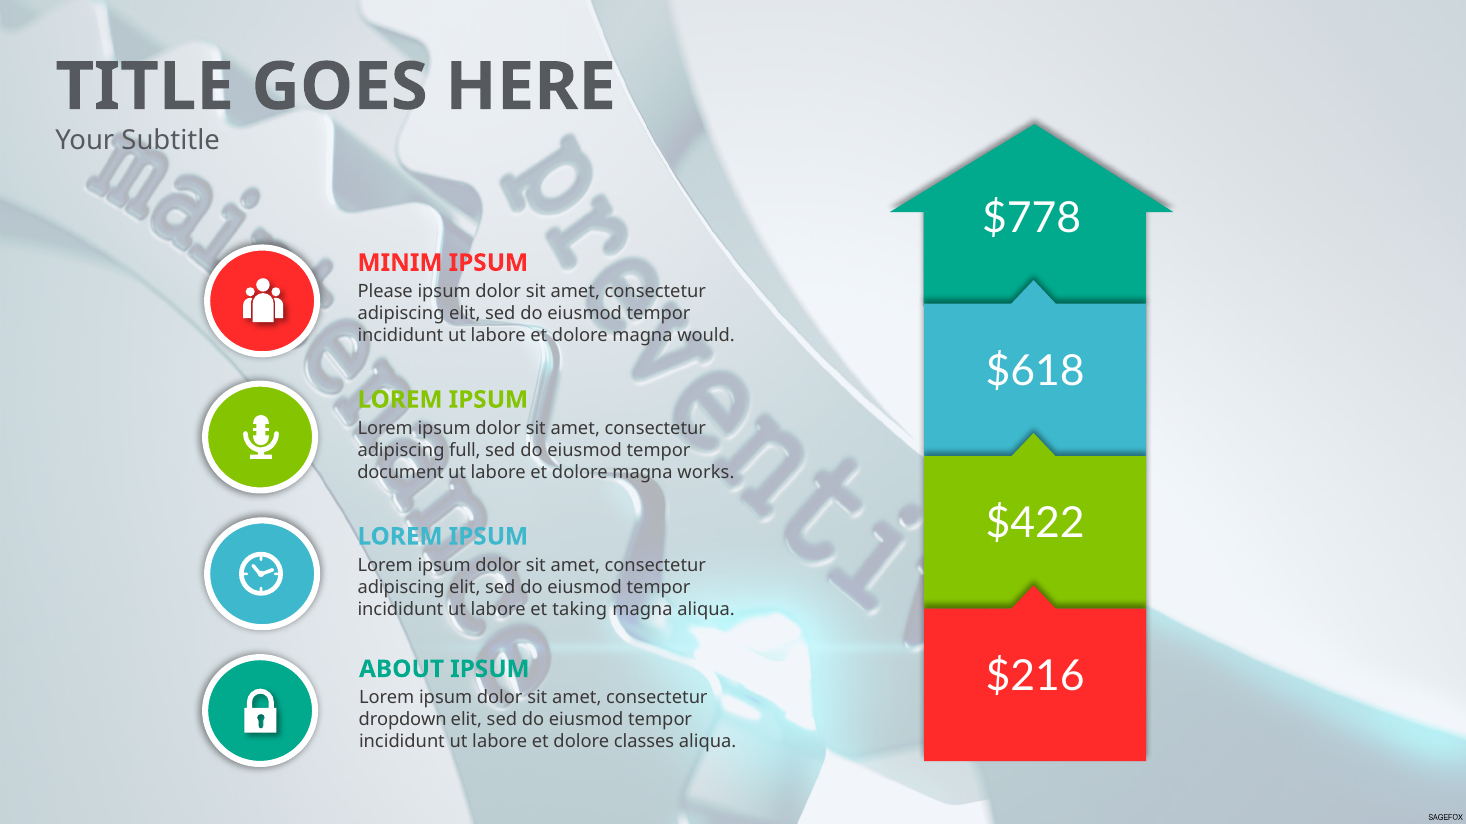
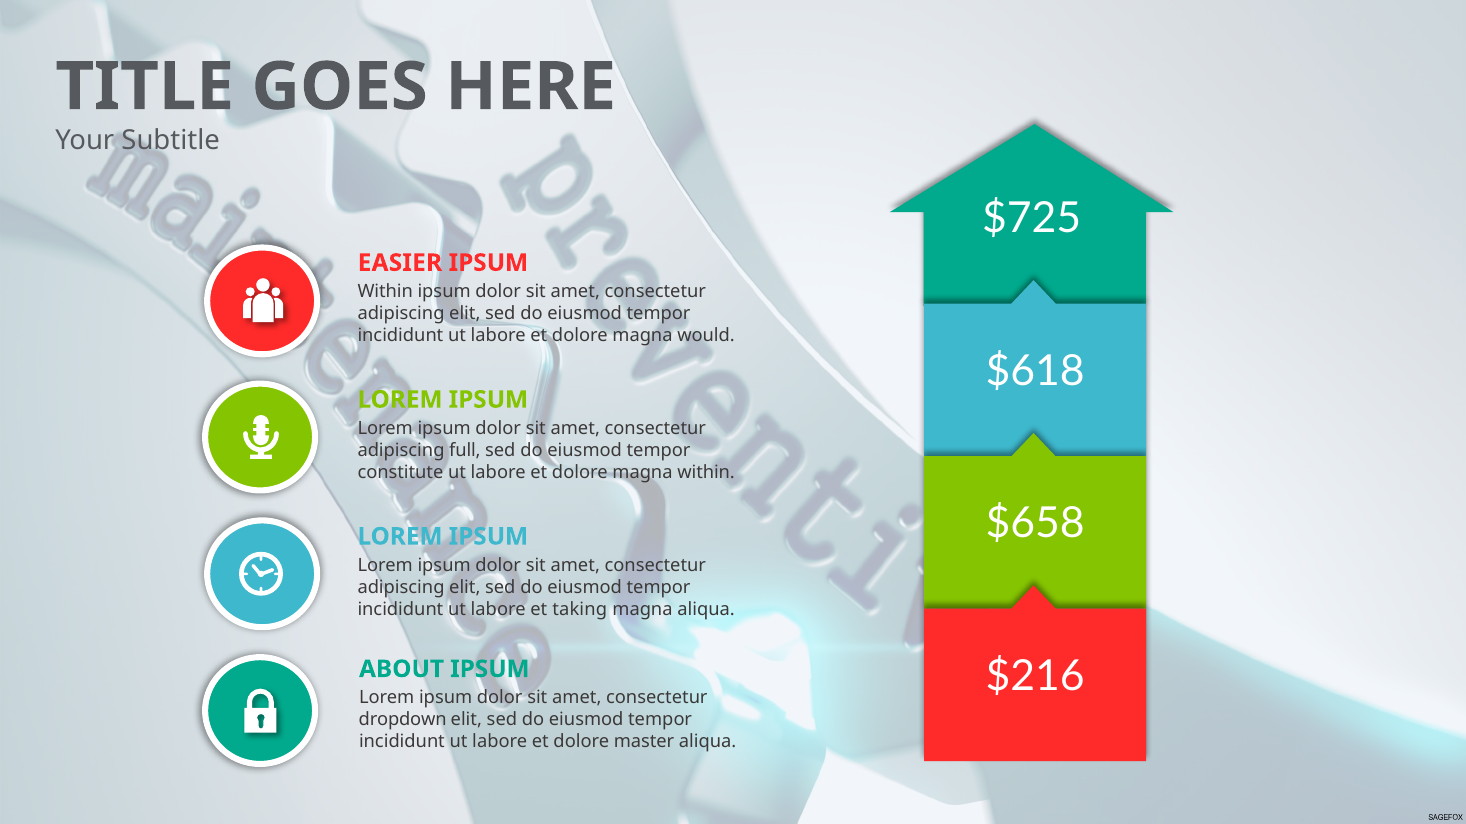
$778: $778 -> $725 (1032, 218)
MINIM: MINIM -> EASIER (400, 263)
Please: Please -> Within (385, 292)
document: document -> constitute (400, 473)
magna works: works -> within (706, 473)
$422: $422 -> $658 (1035, 524)
classes: classes -> master (644, 742)
